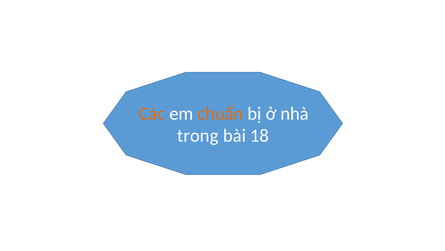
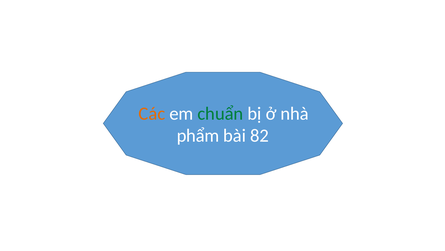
chuẩn colour: orange -> green (220, 113)
trong: trong -> phẩm (198, 135)
18: 18 -> 82 (260, 135)
